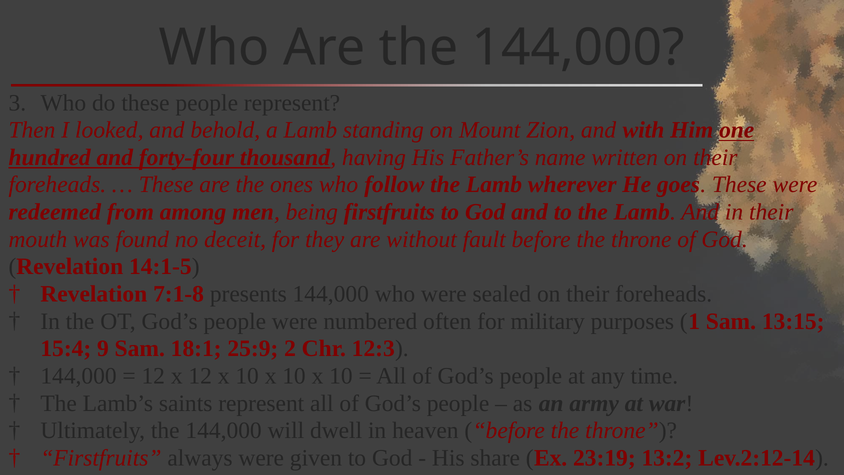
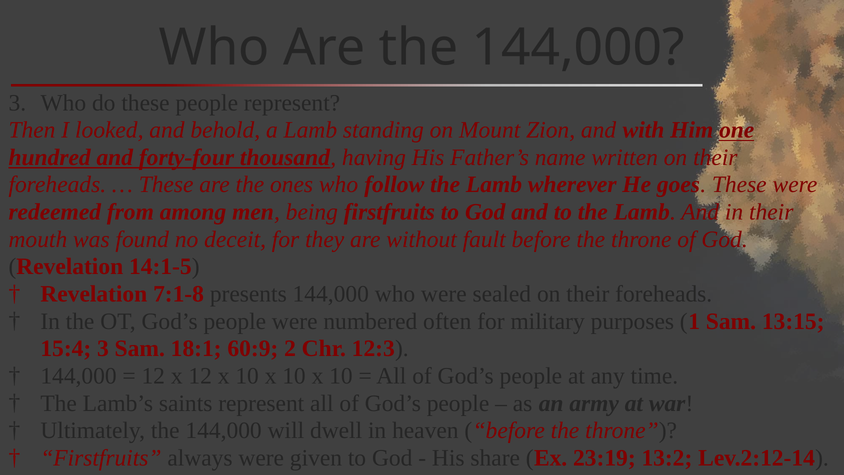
15:4 9: 9 -> 3 (103, 349)
25:9: 25:9 -> 60:9 (253, 349)
